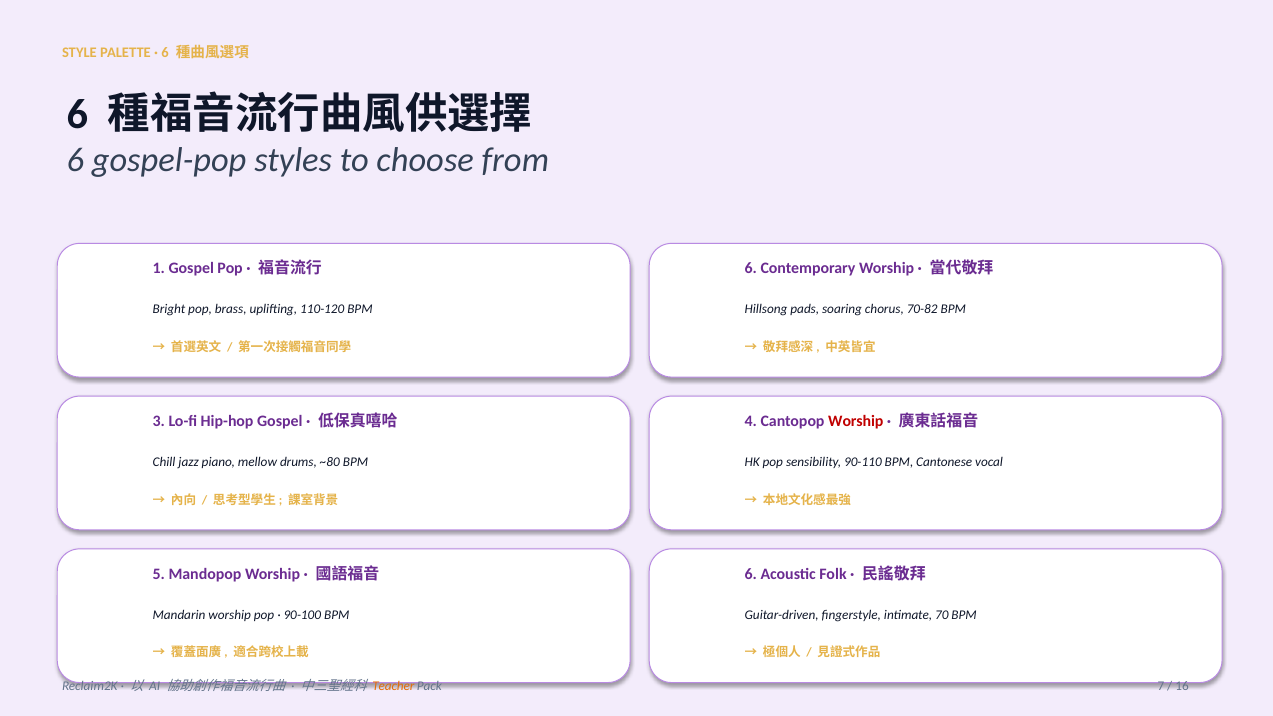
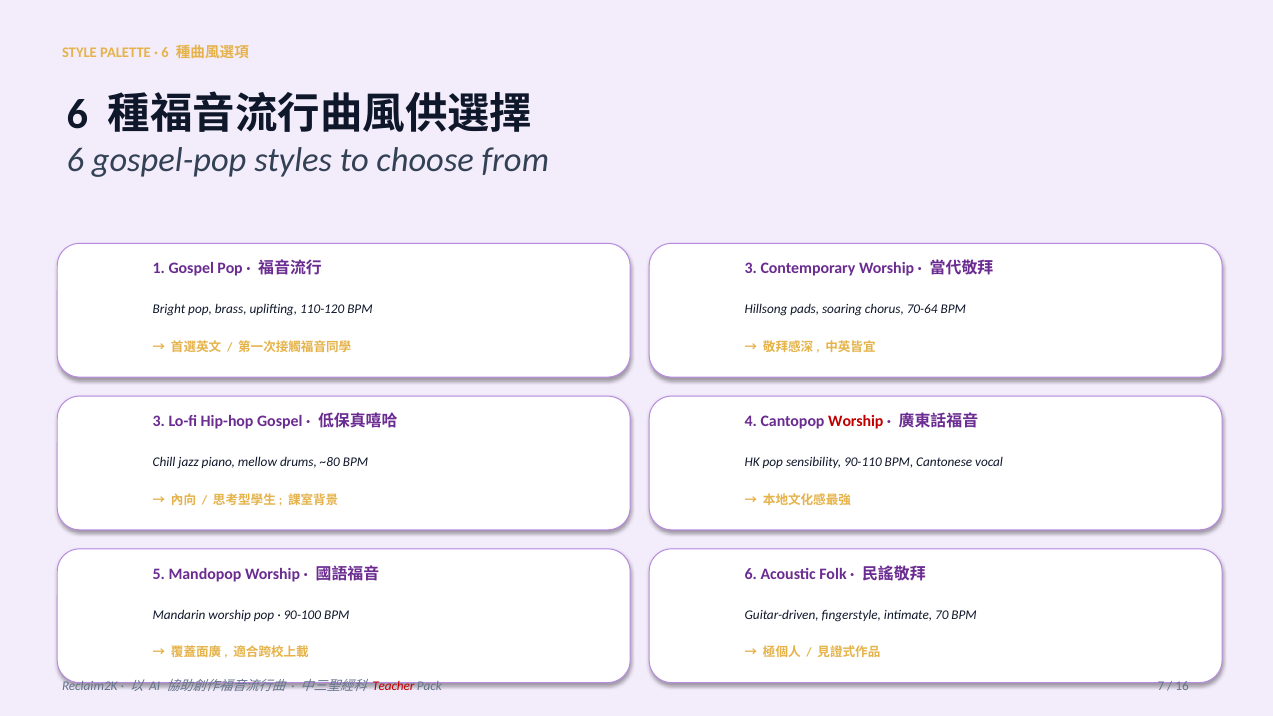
6: 6 -> 3 (751, 268)
70-82: 70-82 -> 70-64 (922, 310)
Teacher colour: orange -> red (393, 687)
